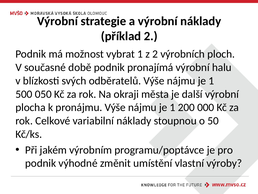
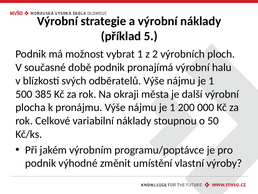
příklad 2: 2 -> 5 (151, 36)
050: 050 -> 385 (43, 94)
